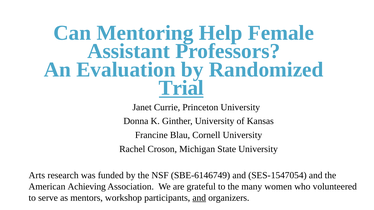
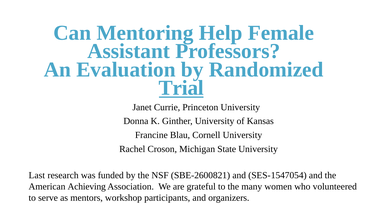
Arts: Arts -> Last (37, 176)
SBE-6146749: SBE-6146749 -> SBE-2600821 (201, 176)
and underline: present -> none (199, 198)
